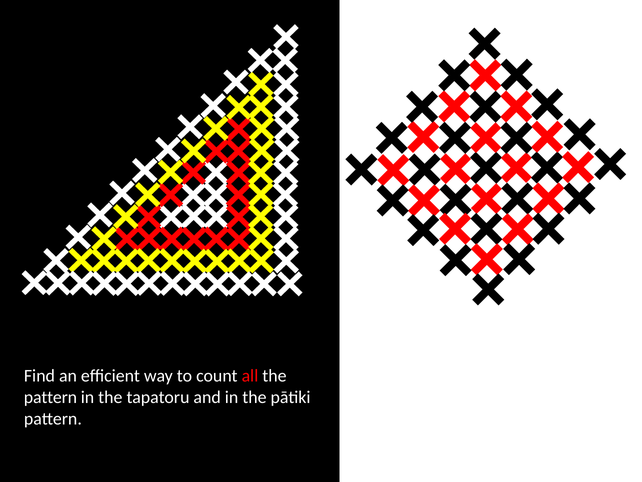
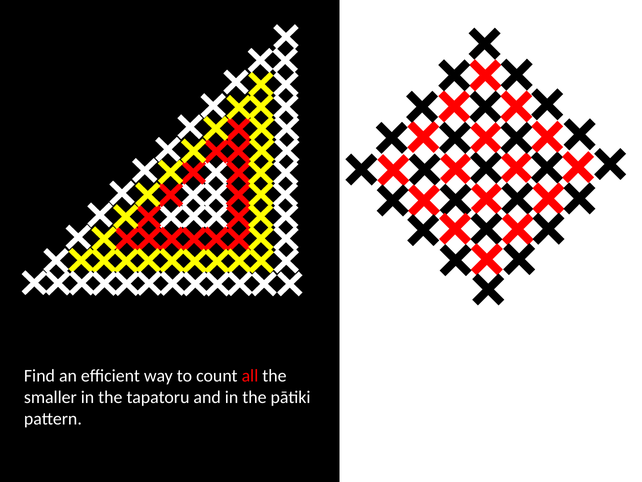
pattern: pattern -> smaller (50, 397)
